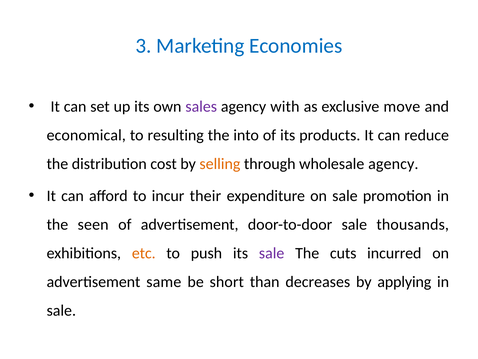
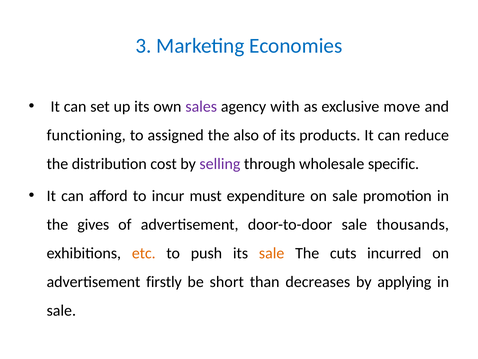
economical: economical -> functioning (86, 135)
resulting: resulting -> assigned (176, 135)
into: into -> also (246, 135)
selling colour: orange -> purple (220, 164)
wholesale agency: agency -> specific (393, 164)
their: their -> must (206, 196)
seen: seen -> gives (93, 224)
sale colour: purple -> orange (272, 253)
same: same -> firstly (164, 282)
